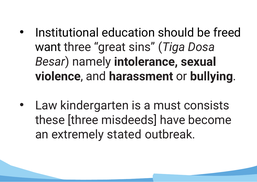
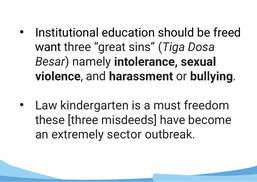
consists: consists -> freedom (207, 105)
stated: stated -> sector (124, 134)
